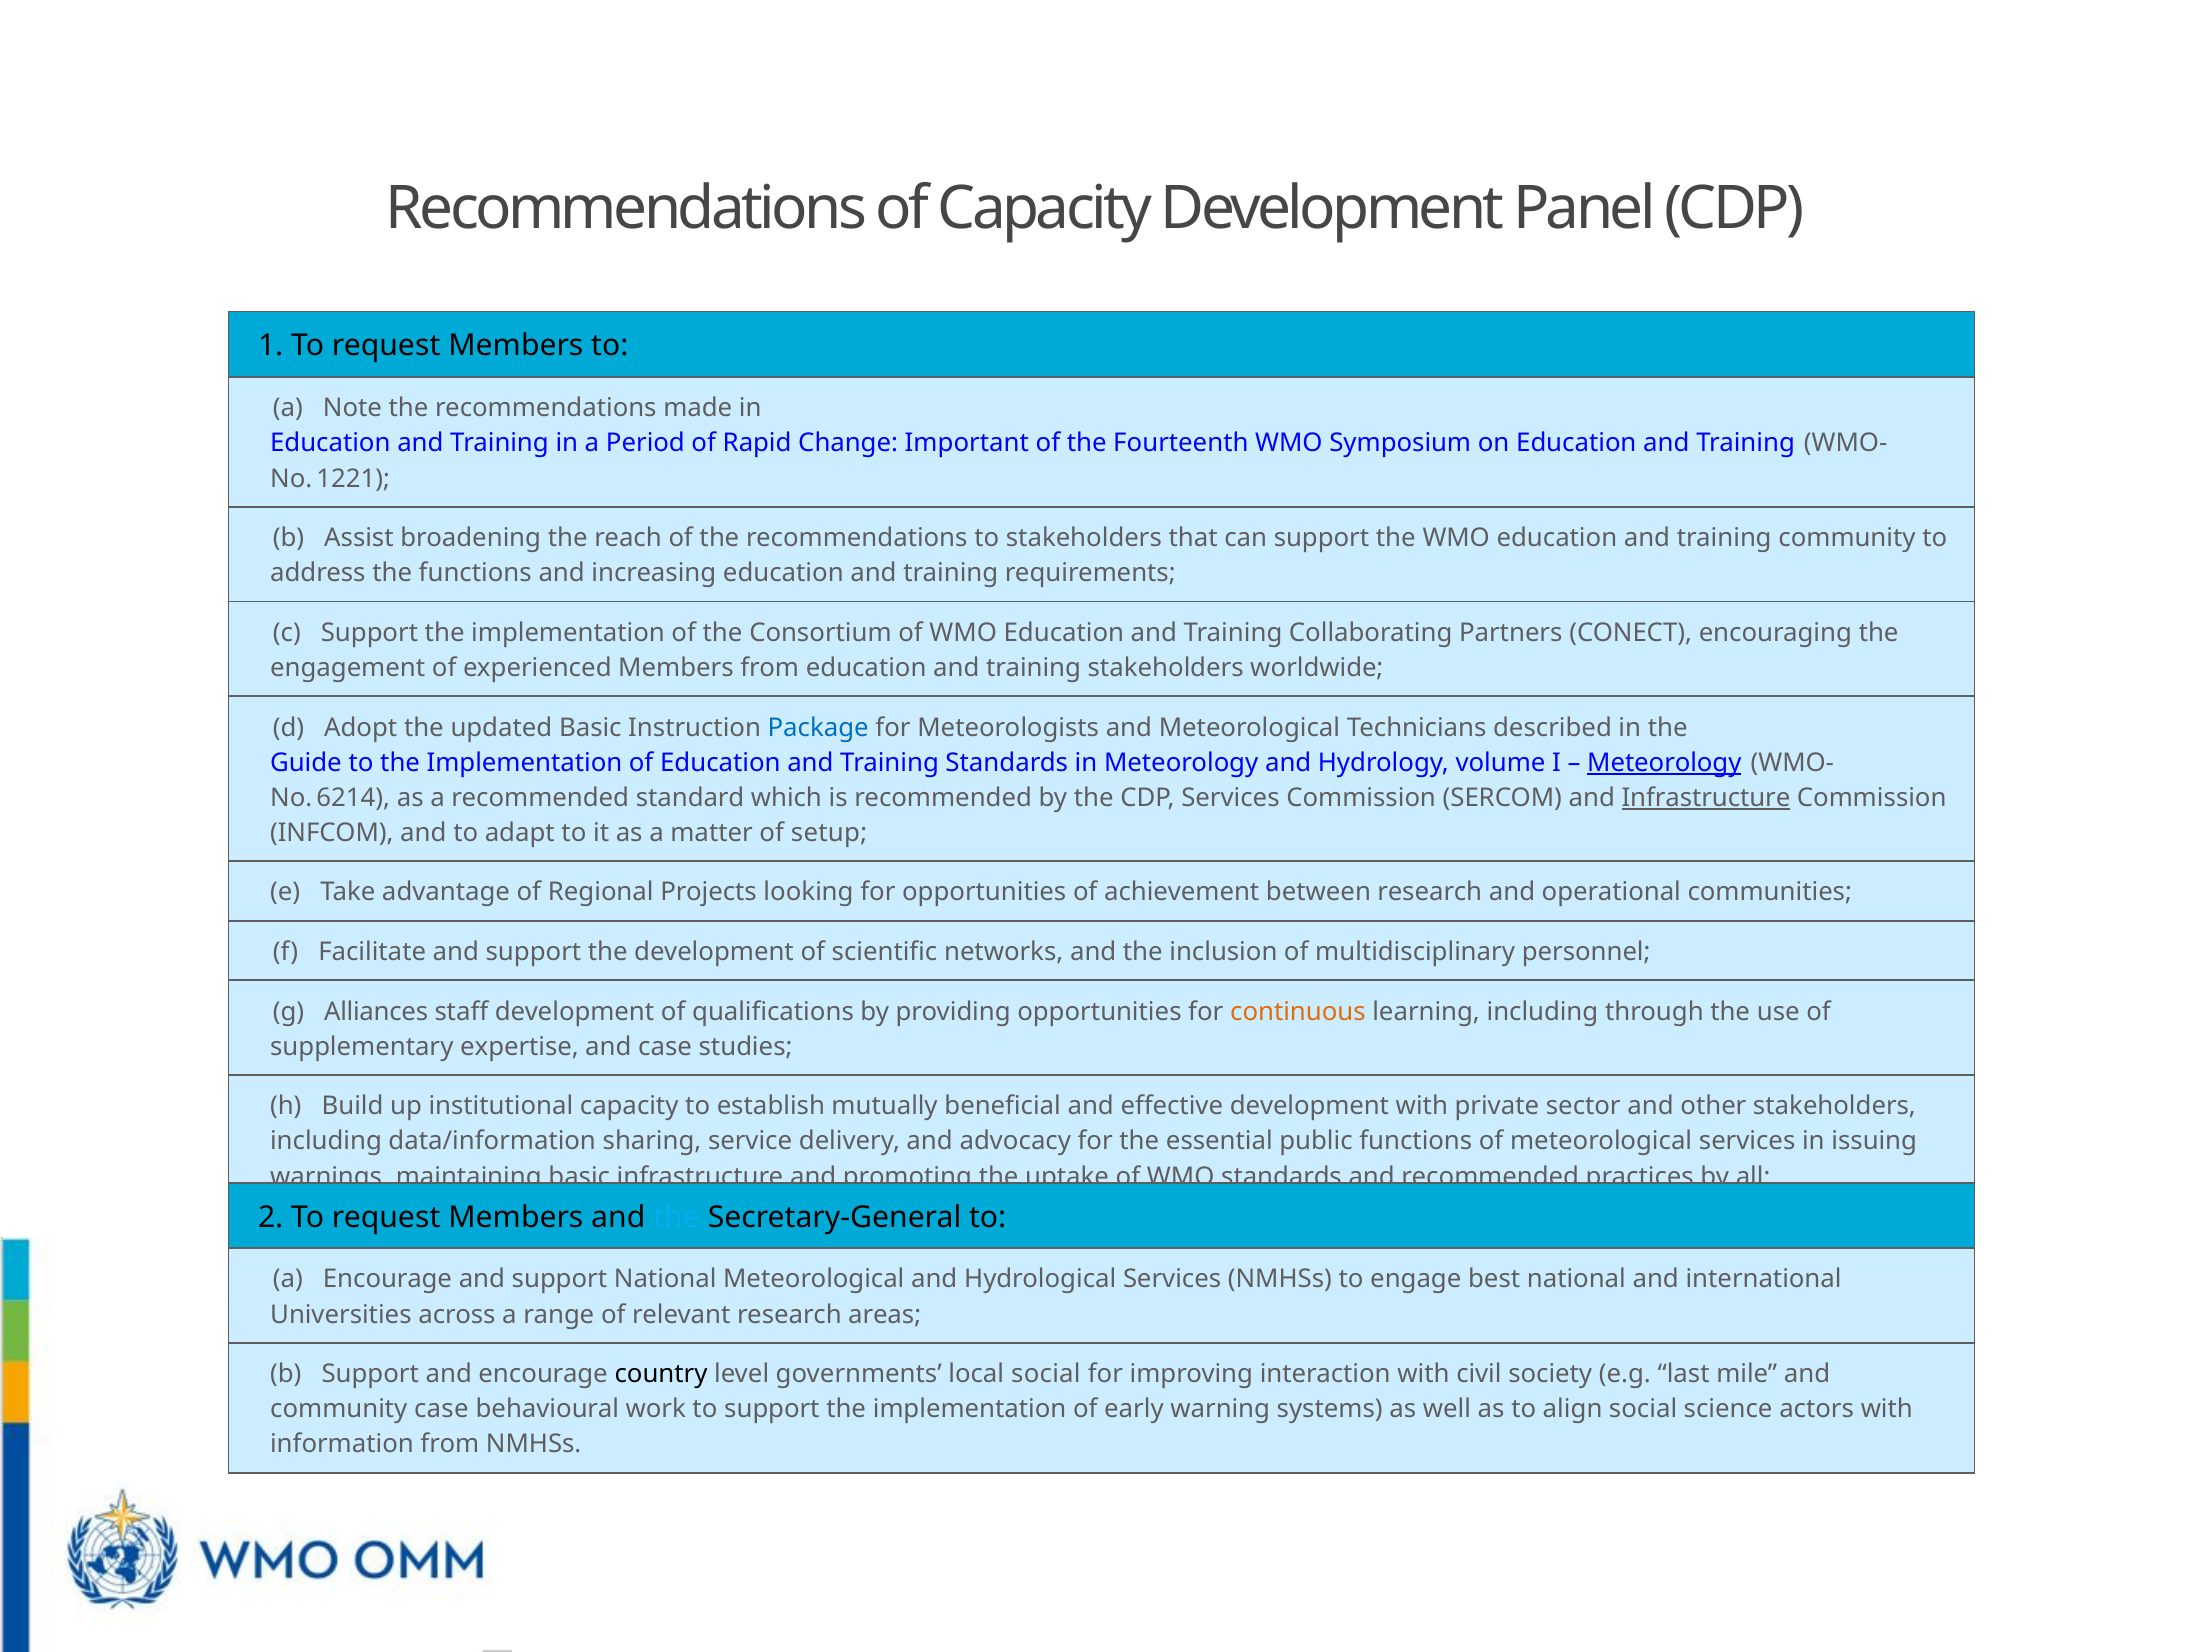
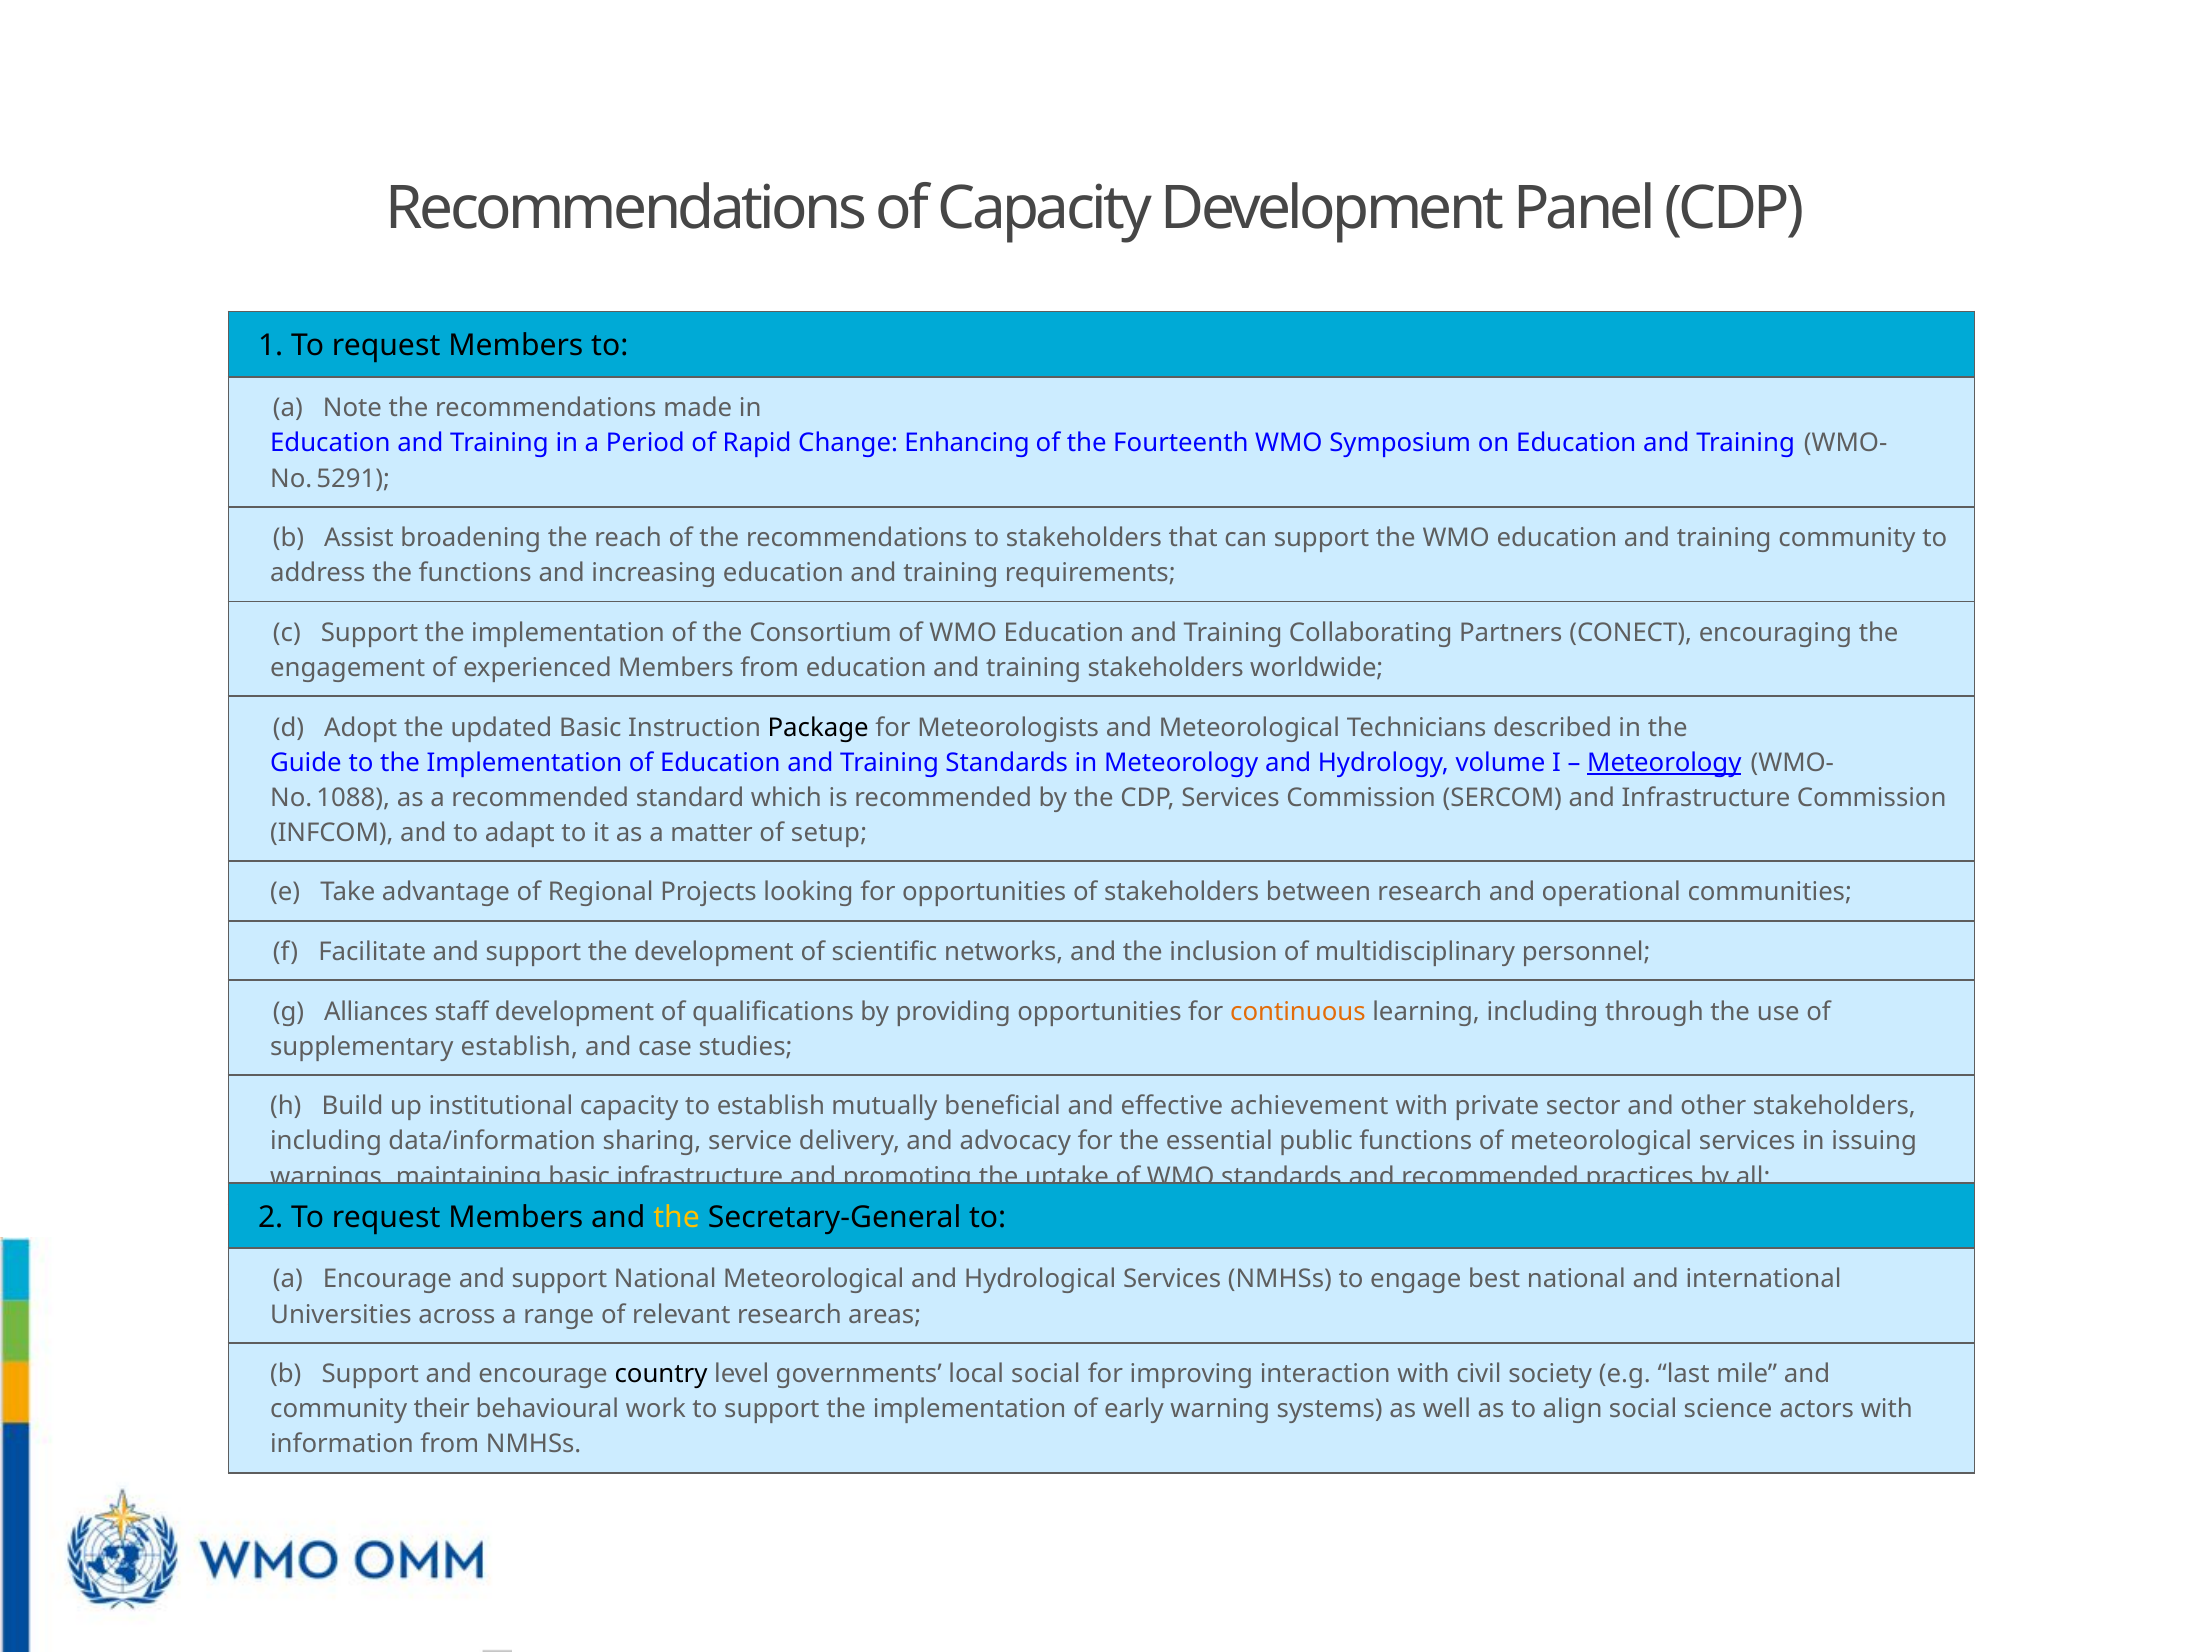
Important: Important -> Enhancing (967, 444)
1221: 1221 -> 5291 (353, 479)
Package colour: blue -> black (818, 728)
6214: 6214 -> 1088 (353, 798)
Infrastructure underline: present -> none (1706, 798)
of achievement: achievement -> stakeholders (1182, 893)
supplementary expertise: expertise -> establish (519, 1047)
effective development: development -> achievement (1309, 1106)
the colour: light blue -> yellow (677, 1217)
community case: case -> their (442, 1409)
